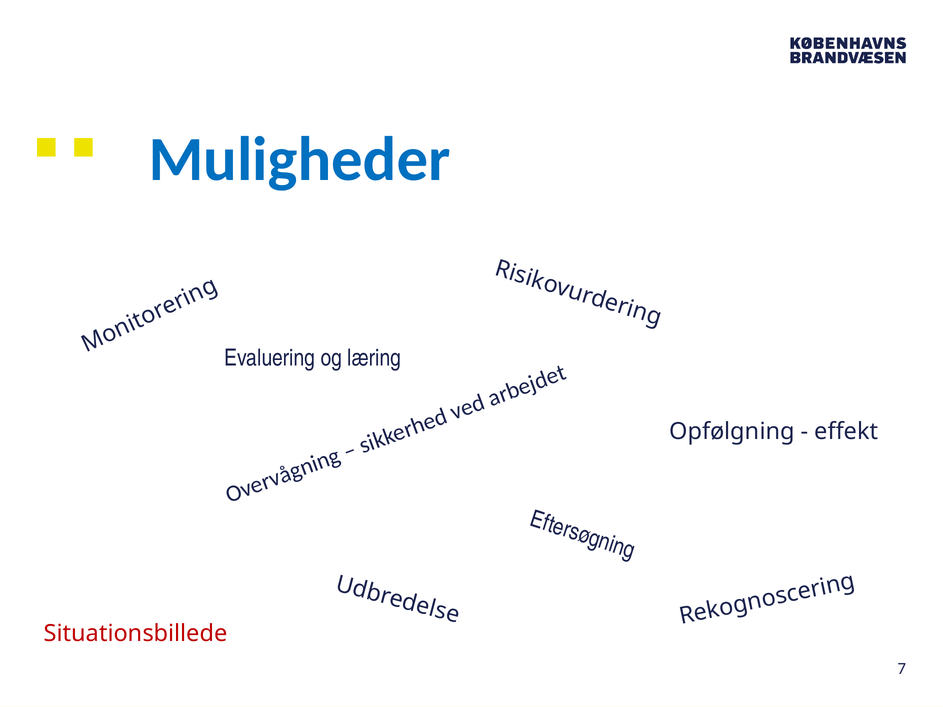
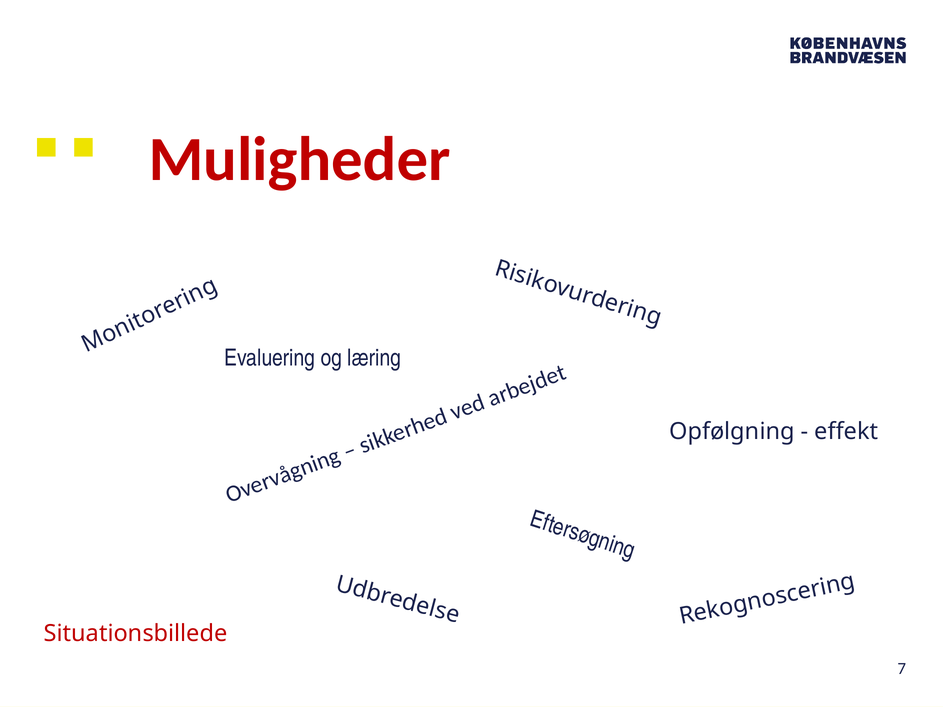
Muligheder colour: blue -> red (300, 159)
